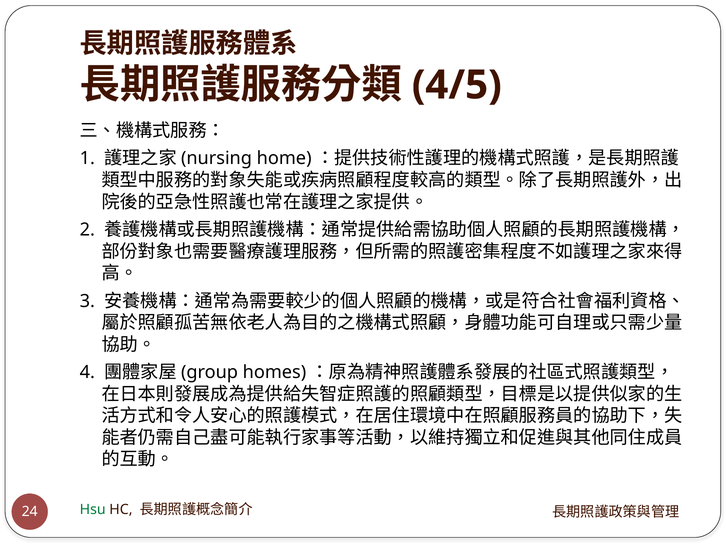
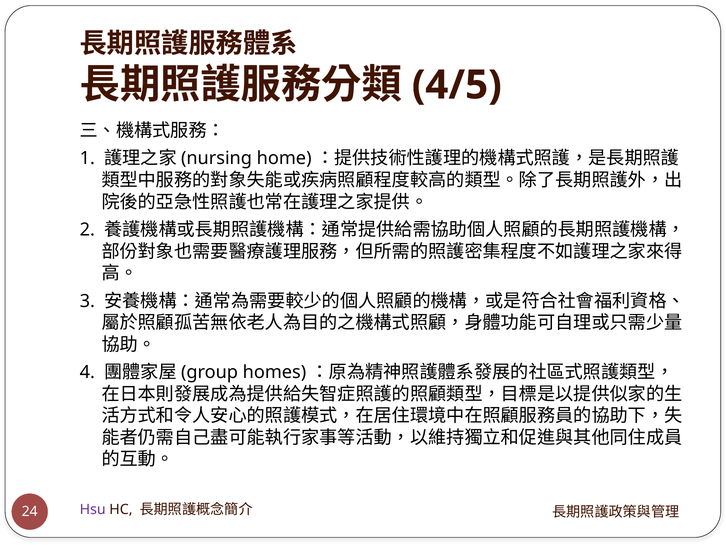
Hsu colour: green -> purple (93, 509)
